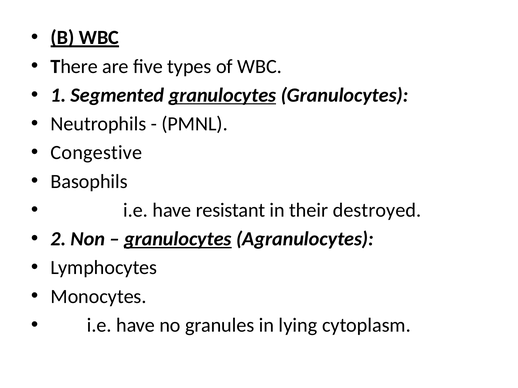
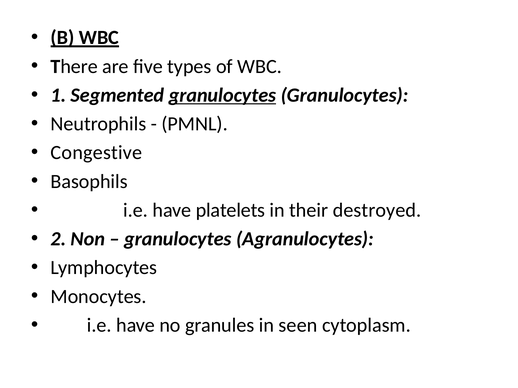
resistant: resistant -> platelets (230, 210)
granulocytes underline: present -> none (178, 239)
lying: lying -> seen (298, 326)
